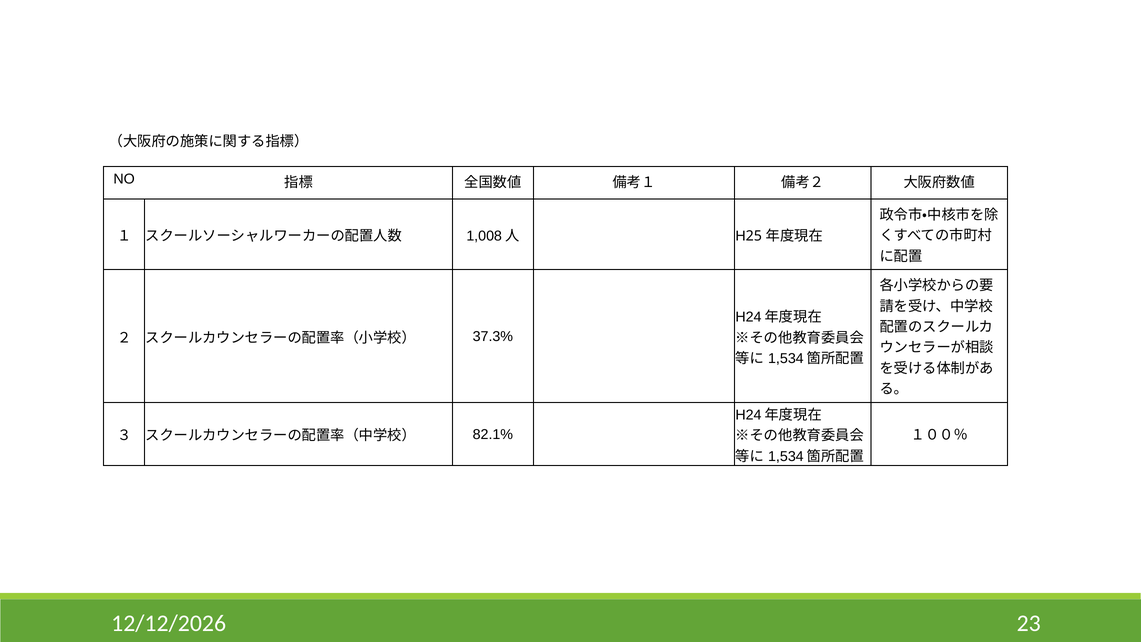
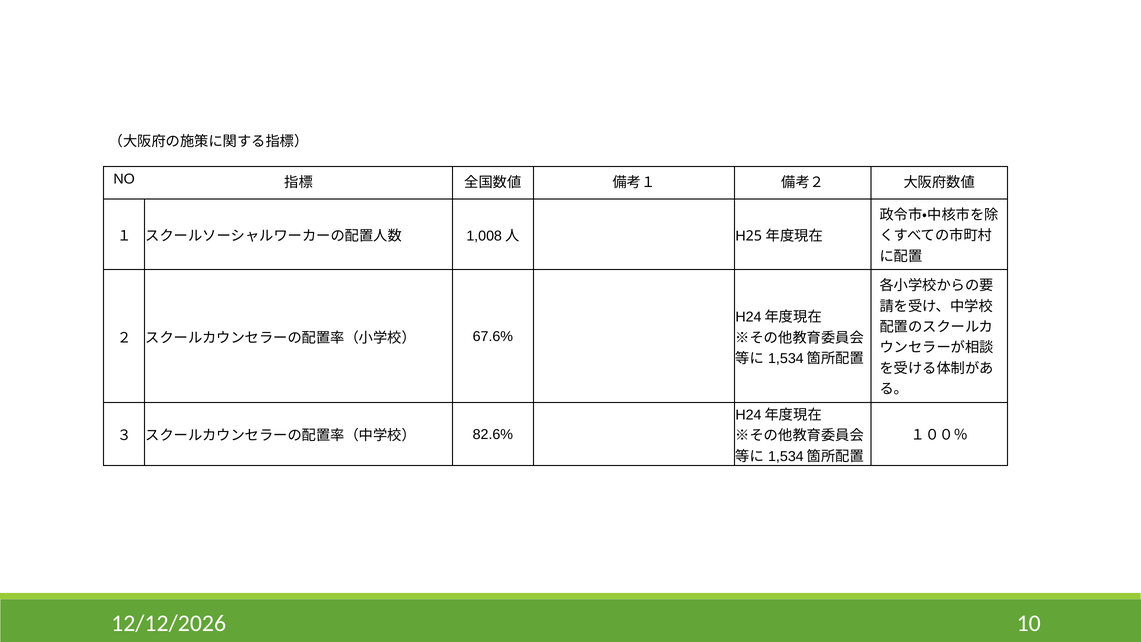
37.3%: 37.3% -> 67.6% (493, 337)
82.1%: 82.1% -> 82.6% (493, 434)
23: 23 -> 10 (1029, 623)
